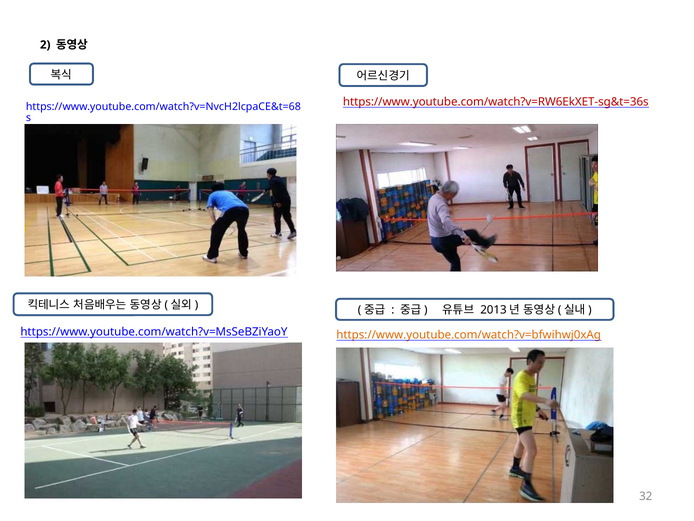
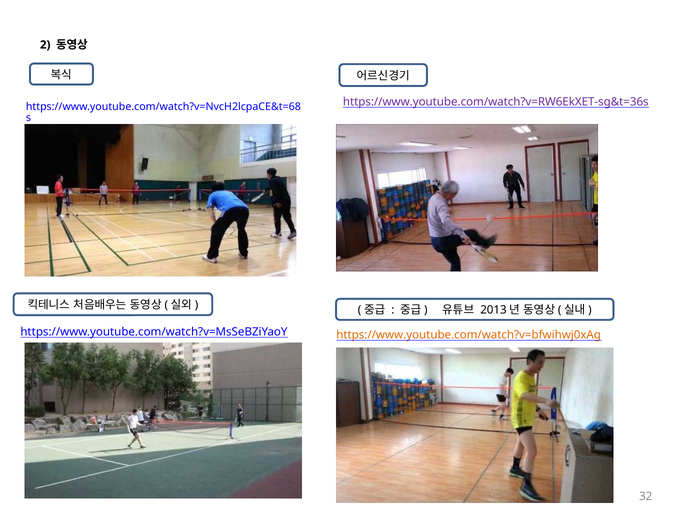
https://www.youtube.com/watch?v=RW6EkXET-sg&t=36s colour: red -> purple (496, 102)
